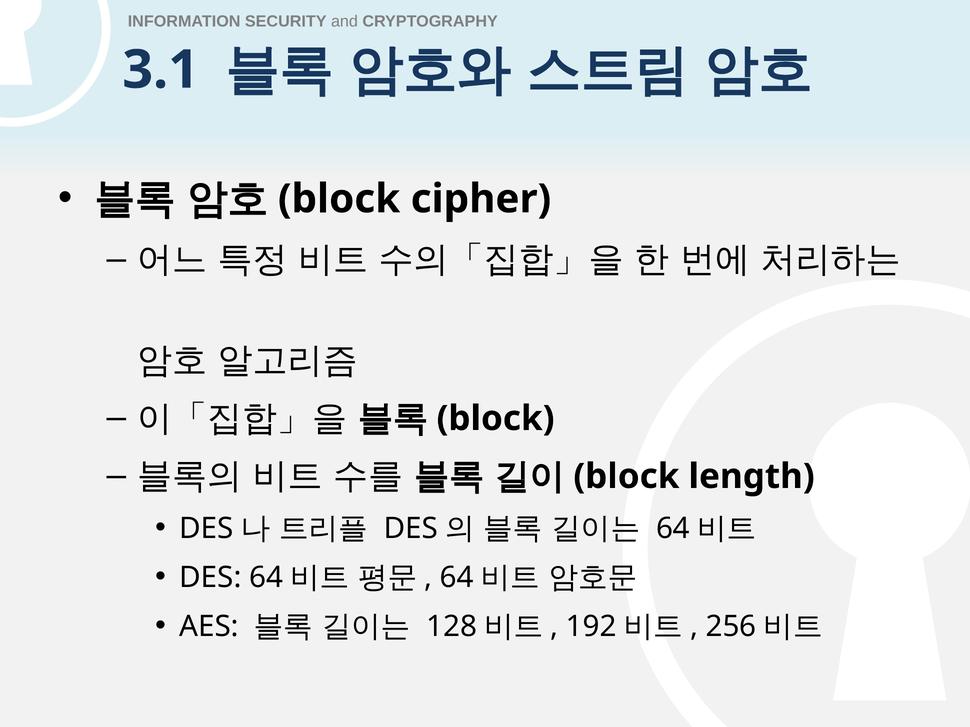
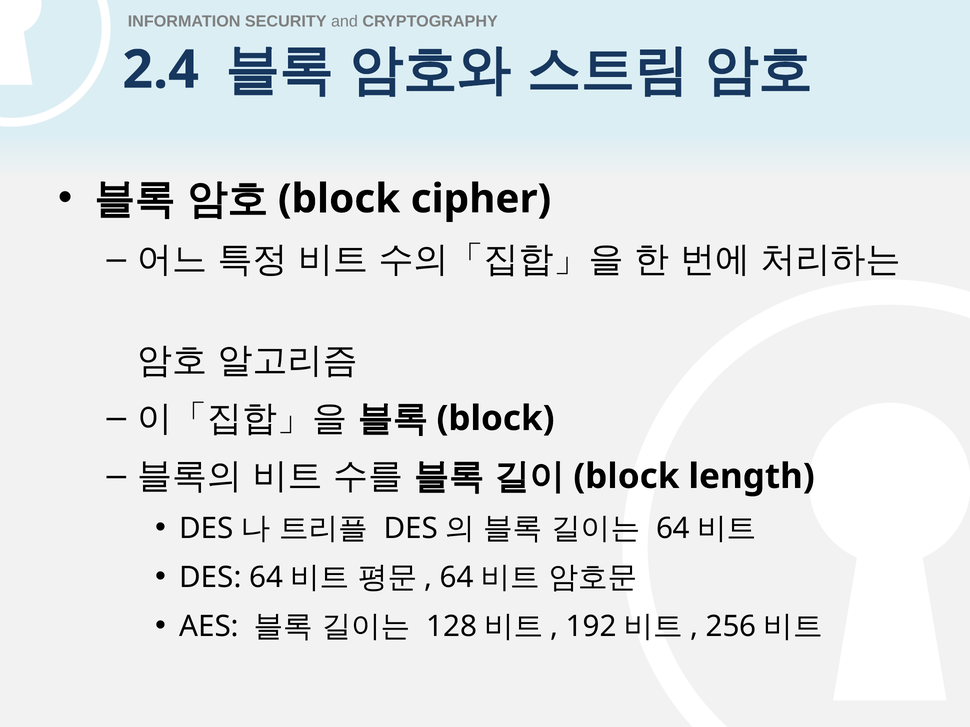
3.1: 3.1 -> 2.4 (161, 70)
